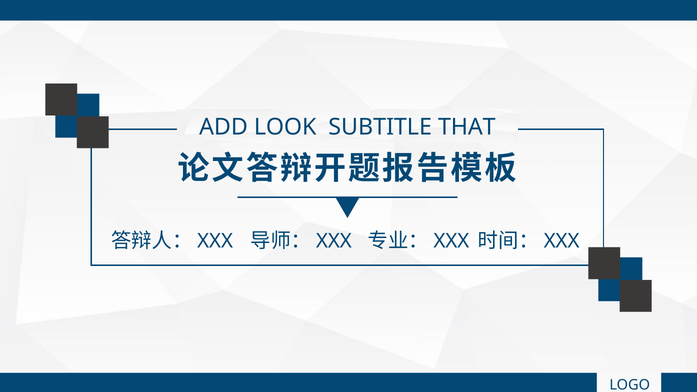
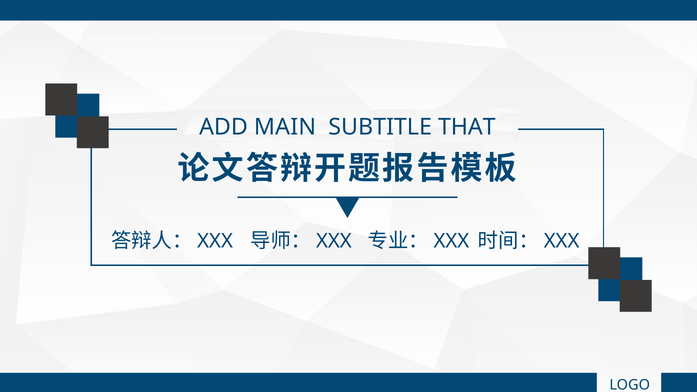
LOOK: LOOK -> MAIN (285, 127)
